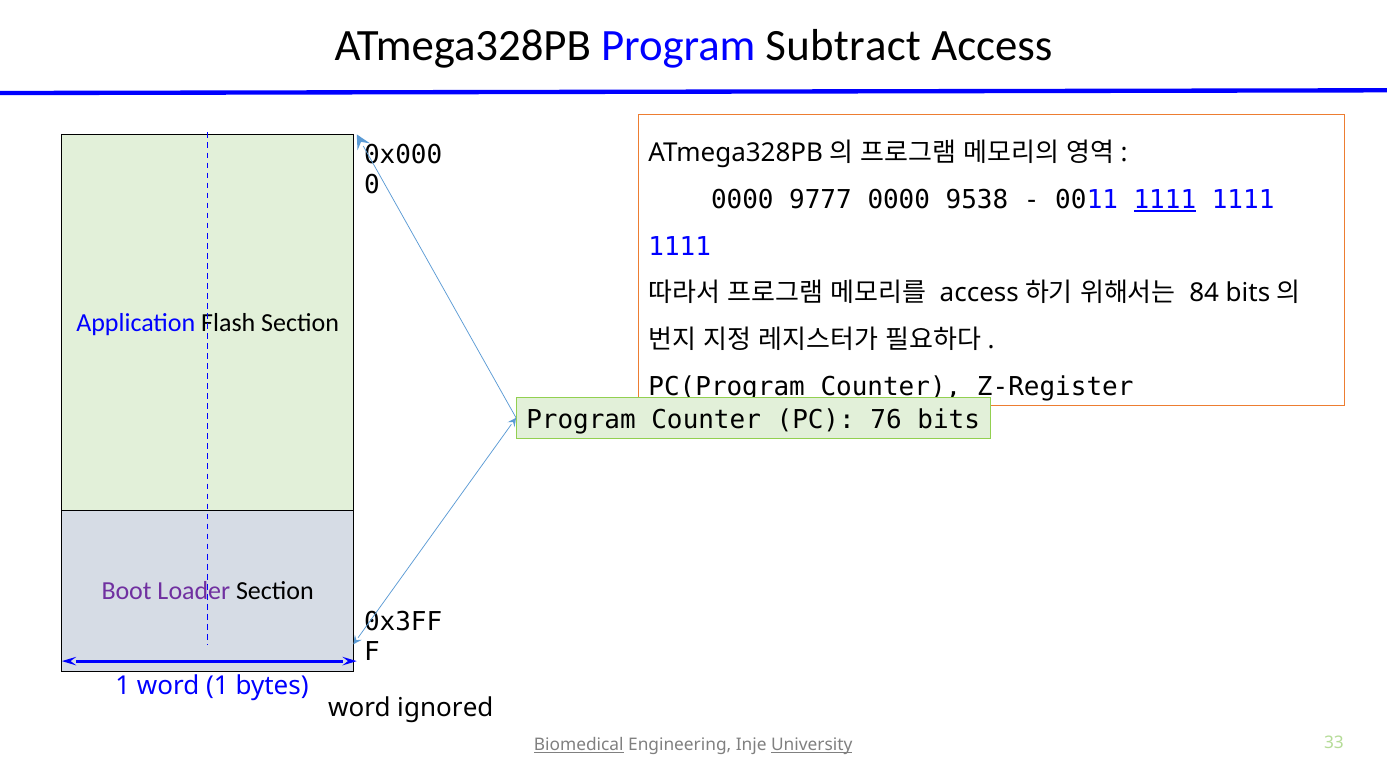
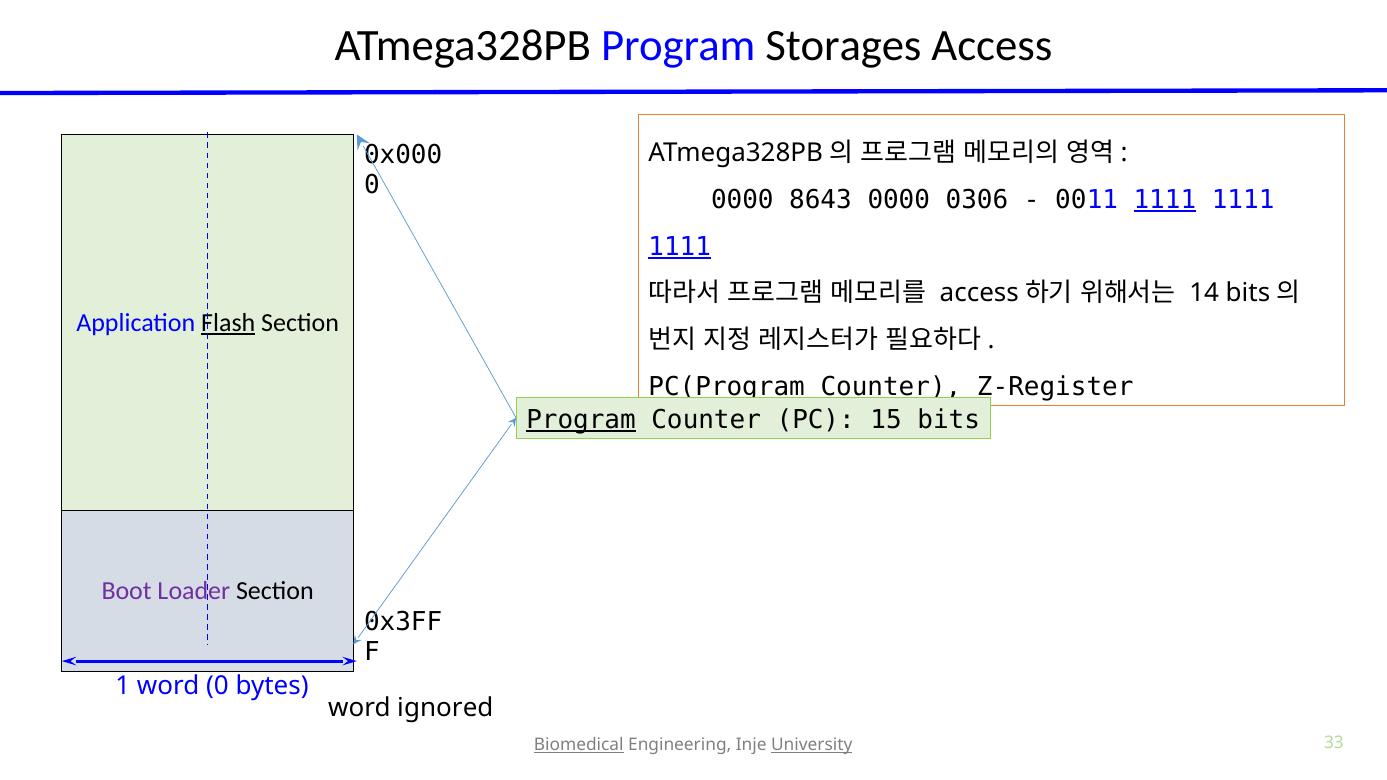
Subtract: Subtract -> Storages (843, 45)
9777: 9777 -> 8643 (820, 200)
9538: 9538 -> 0306 (977, 200)
1111 underline: none -> present (680, 247)
84: 84 -> 14 (1204, 293)
Flash underline: none -> present (228, 323)
Program underline: none -> present (581, 420)
76: 76 -> 15 (886, 420)
word 1: 1 -> 0 (217, 686)
